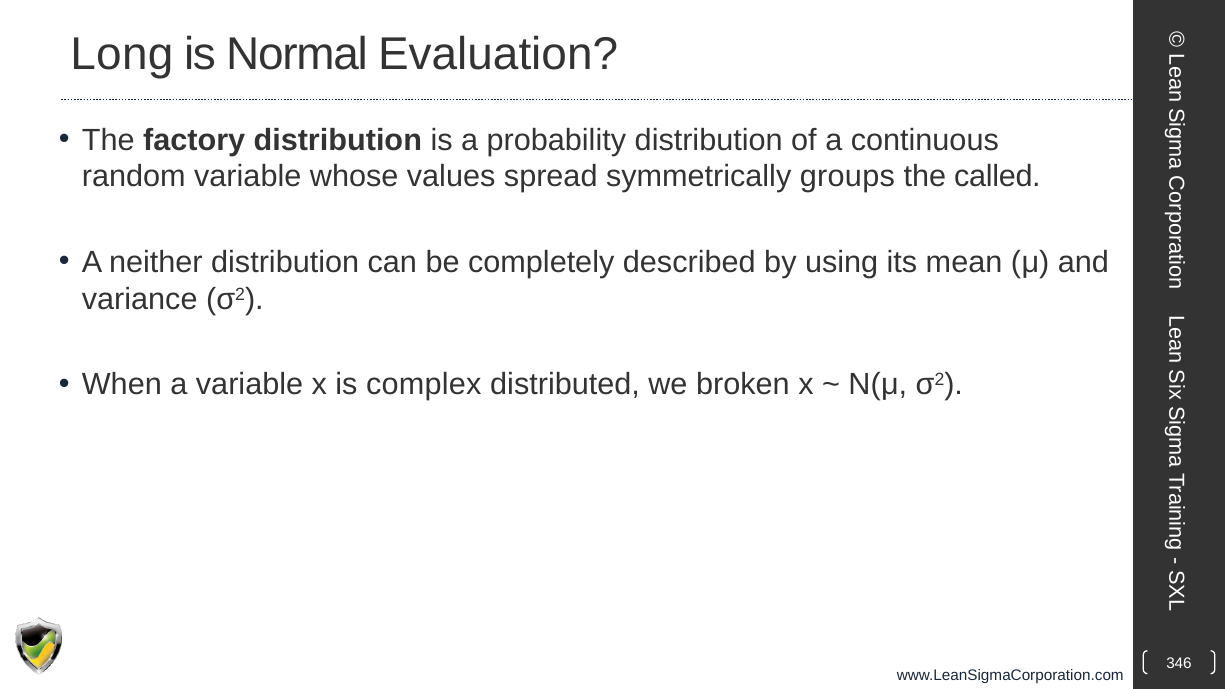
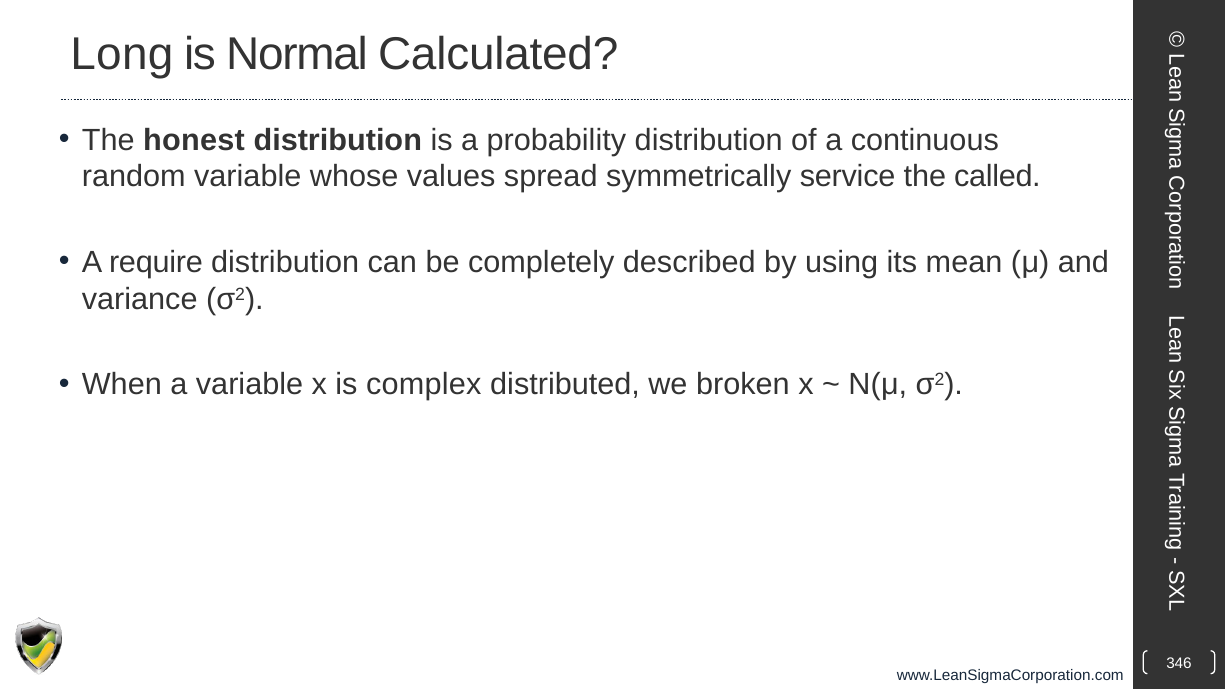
Evaluation: Evaluation -> Calculated (498, 54)
factory: factory -> honest (194, 140)
groups: groups -> service (848, 177)
neither: neither -> require (156, 262)
